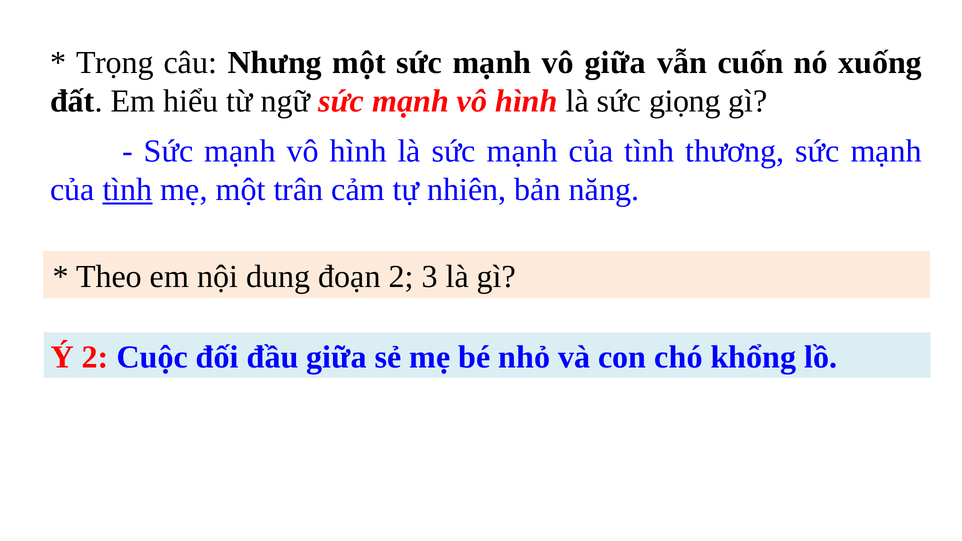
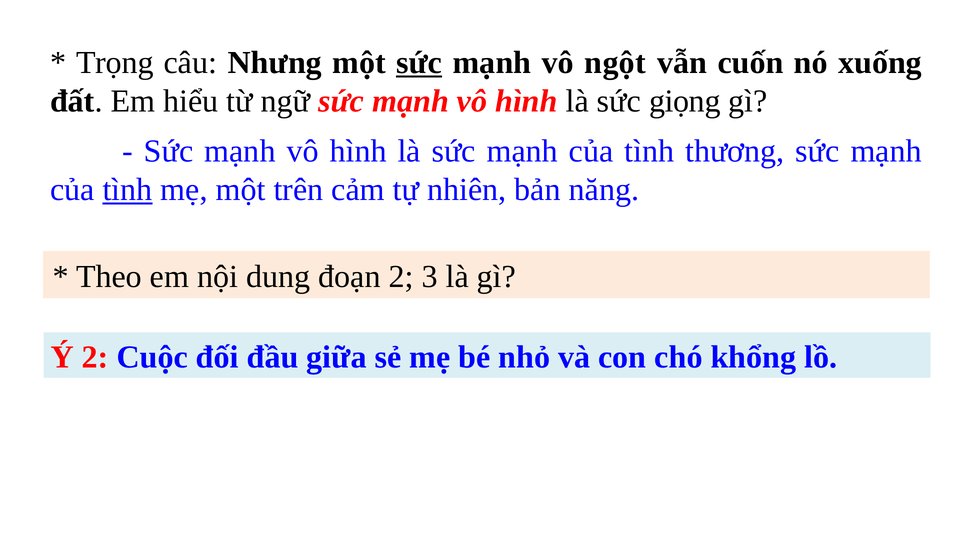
sức underline: none -> present (419, 63)
vô giữa: giữa -> ngột (615, 63)
trân: trân -> trên (298, 190)
